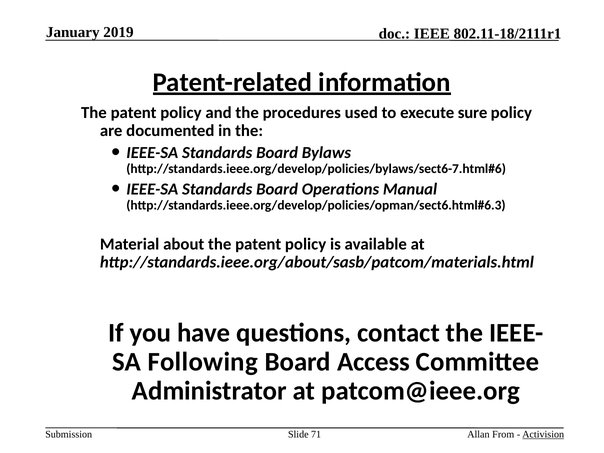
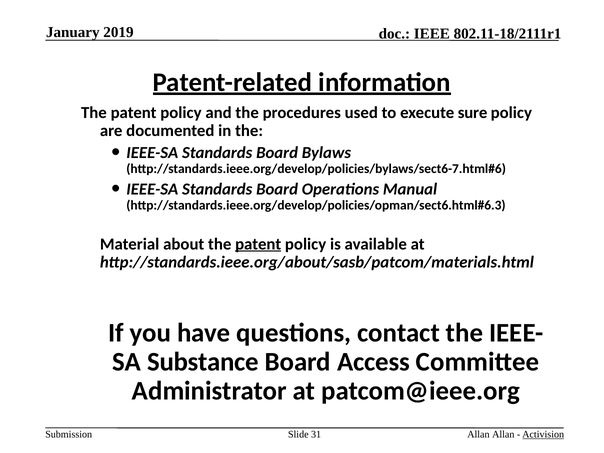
patent underline: none -> present (258, 244)
Following: Following -> Substance (203, 362)
71: 71 -> 31 (316, 434)
Allan From: From -> Allan (503, 434)
